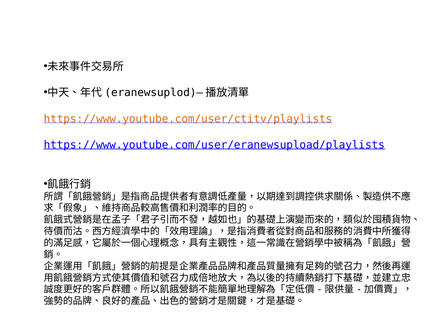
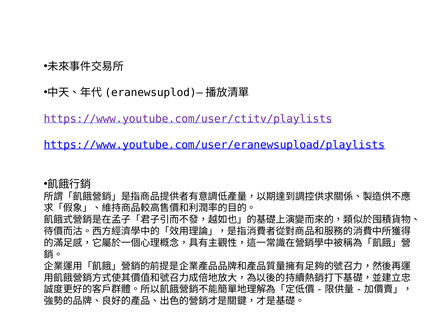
https://www.youtube.com/user/ctitv/playlists colour: orange -> purple (188, 119)
